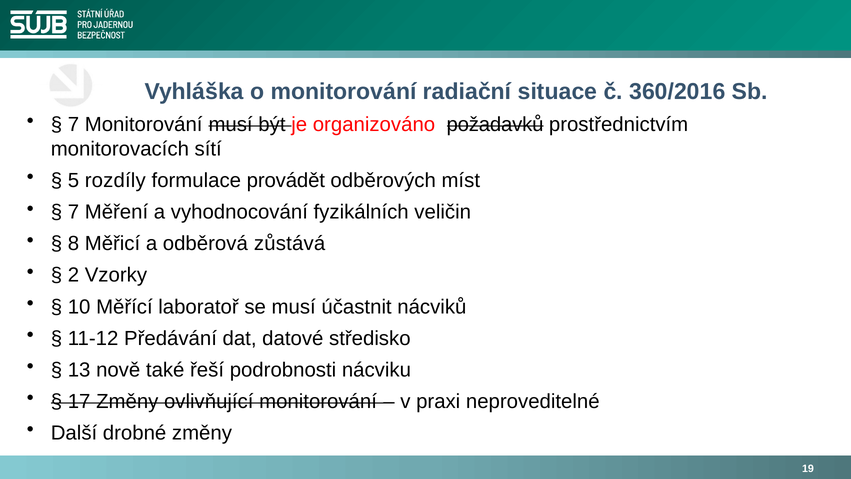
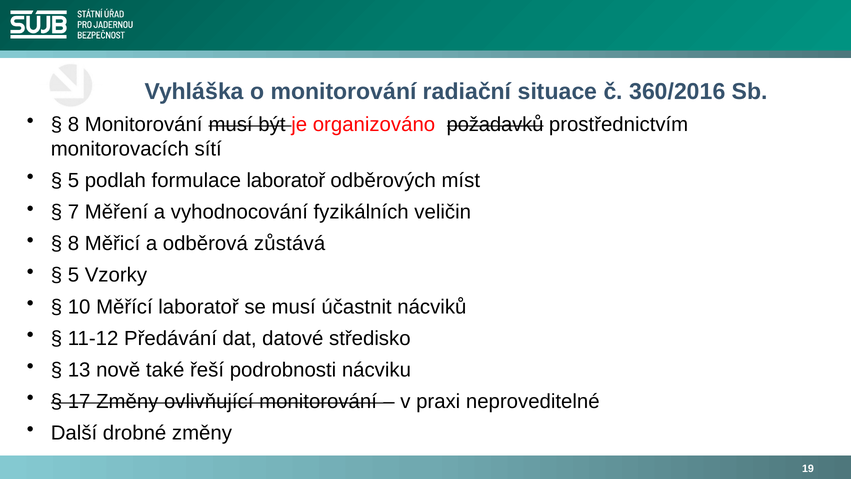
7: 7 -> 8 (73, 124)
rozdíly: rozdíly -> podlah (115, 180)
formulace provádět: provádět -> laboratoř (286, 180)
2: 2 -> 5 (73, 275)
